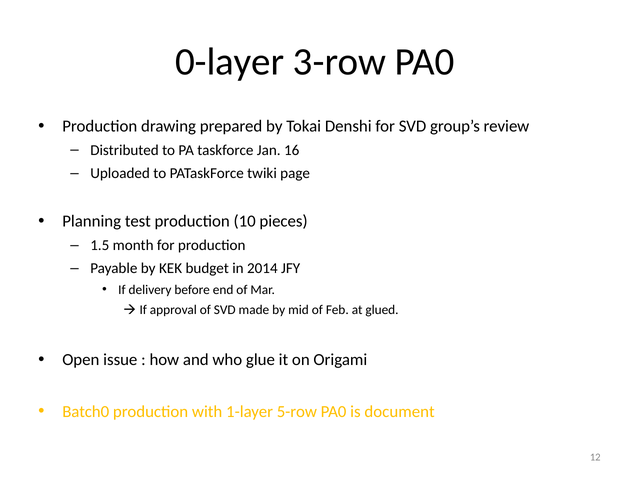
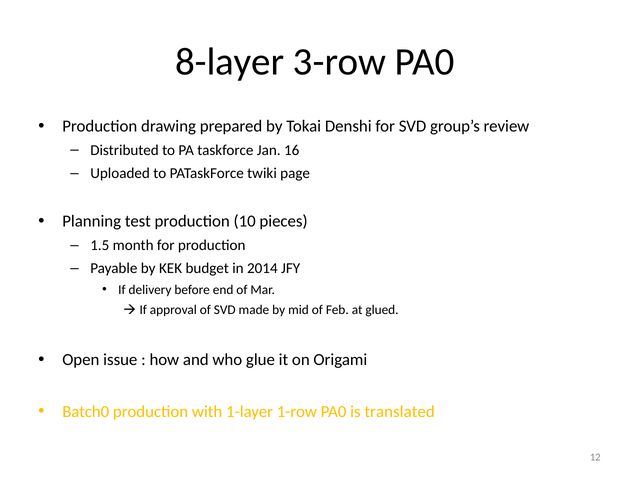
0-layer: 0-layer -> 8-layer (230, 62)
5-row: 5-row -> 1-row (297, 412)
document: document -> translated (400, 412)
